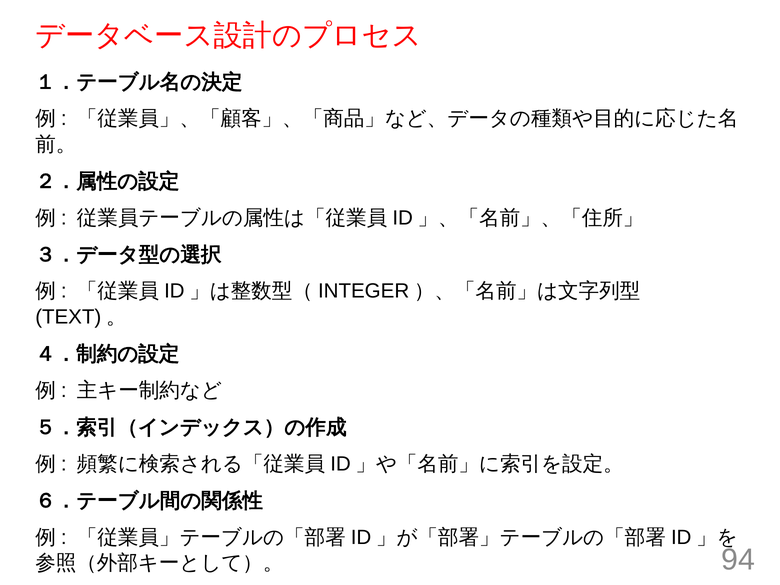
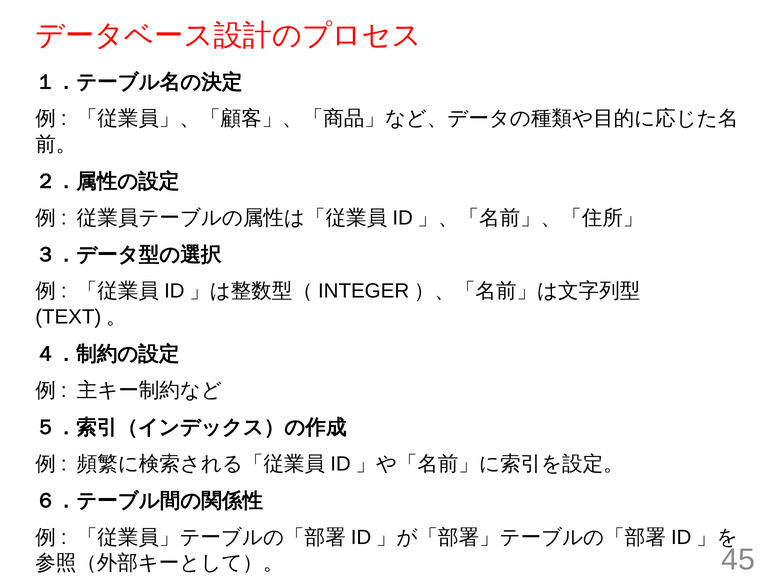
94: 94 -> 45 (738, 560)
